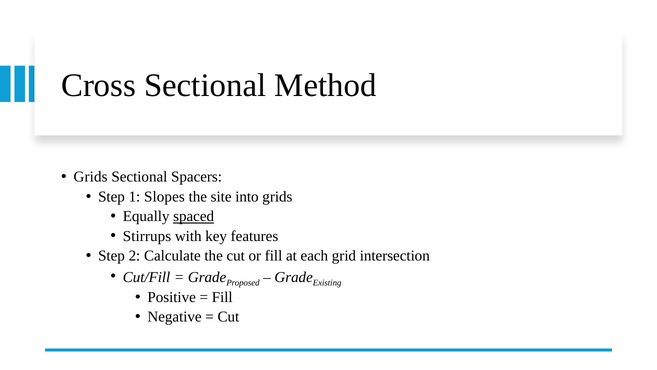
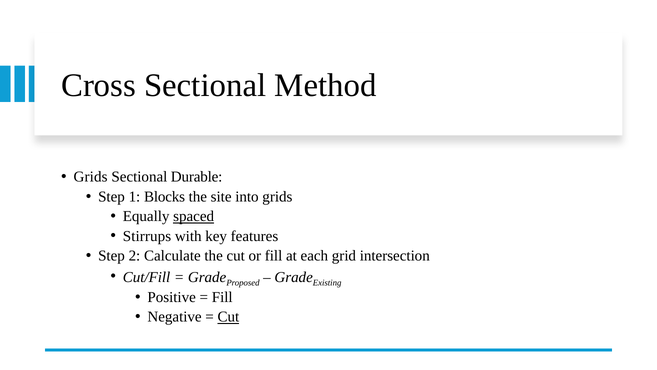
Spacers: Spacers -> Durable (197, 177)
Slopes: Slopes -> Blocks (165, 196)
Cut underline: none -> present (228, 317)
